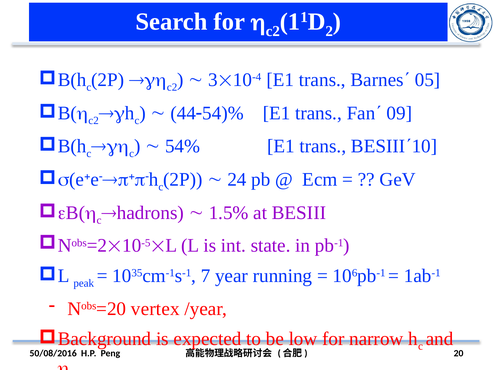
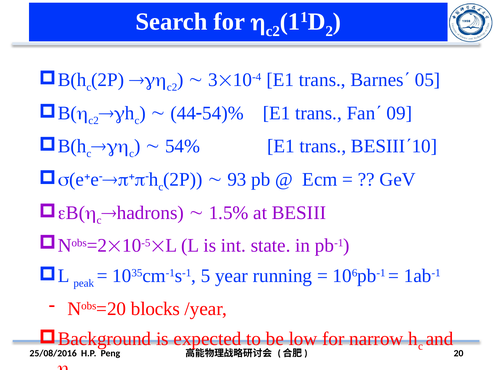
24: 24 -> 93 (237, 179)
7: 7 -> 5 (206, 276)
vertex: vertex -> blocks (156, 309)
50/08/2016: 50/08/2016 -> 25/08/2016 (53, 353)
